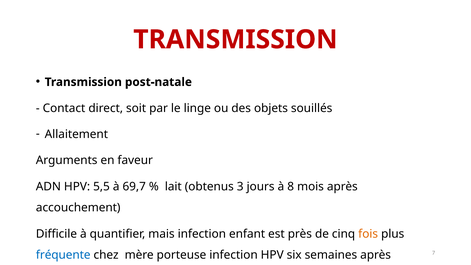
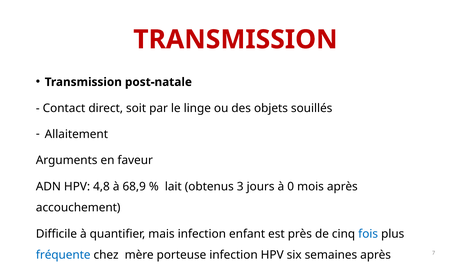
5,5: 5,5 -> 4,8 (101, 186)
69,7: 69,7 -> 68,9 (134, 186)
8: 8 -> 0 (291, 186)
fois colour: orange -> blue (368, 234)
